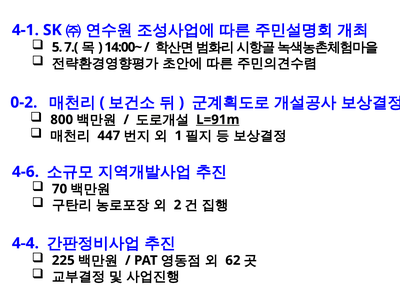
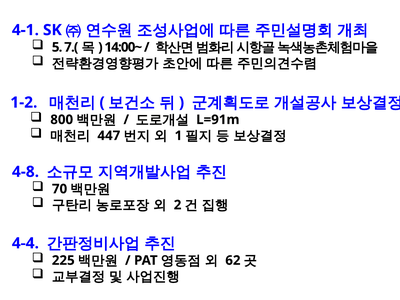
0-2: 0-2 -> 1-2 (24, 102)
L=91m underline: present -> none (218, 120)
4-6: 4-6 -> 4-8 (25, 172)
